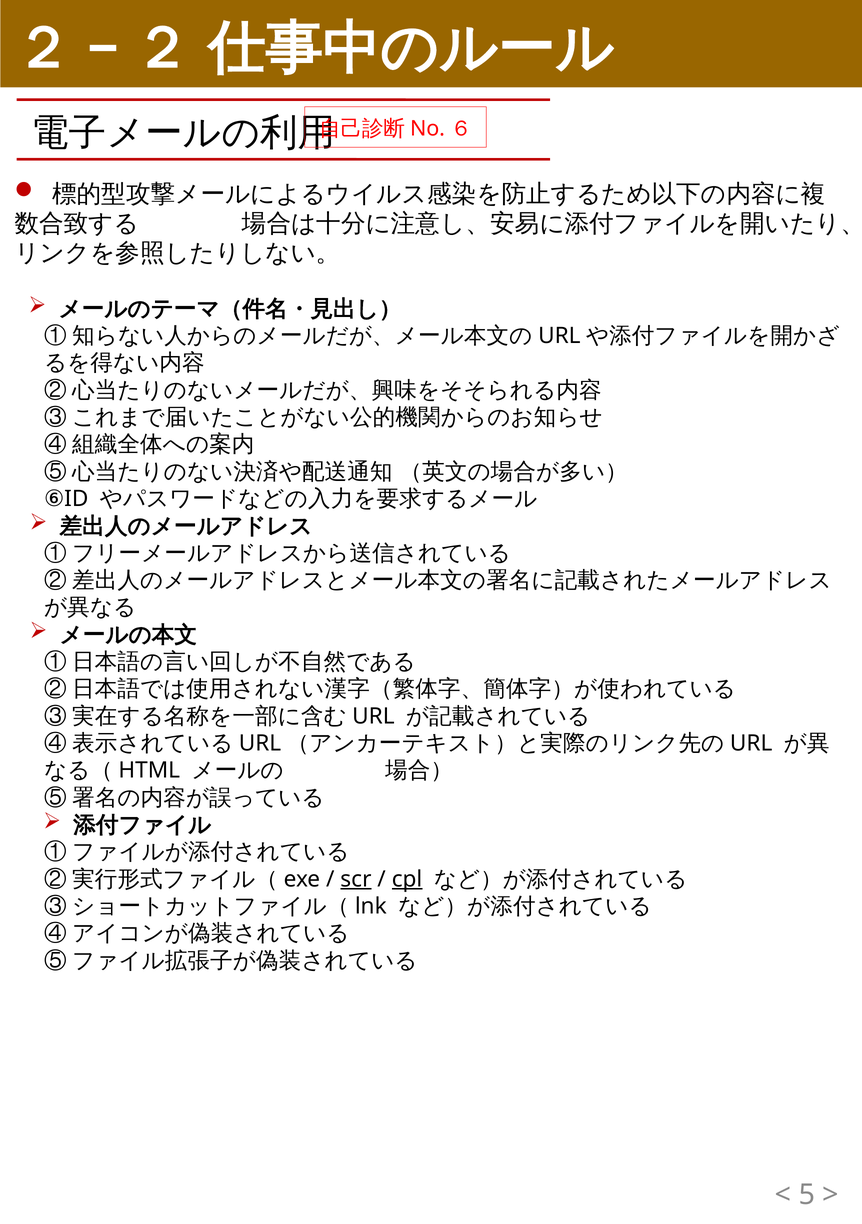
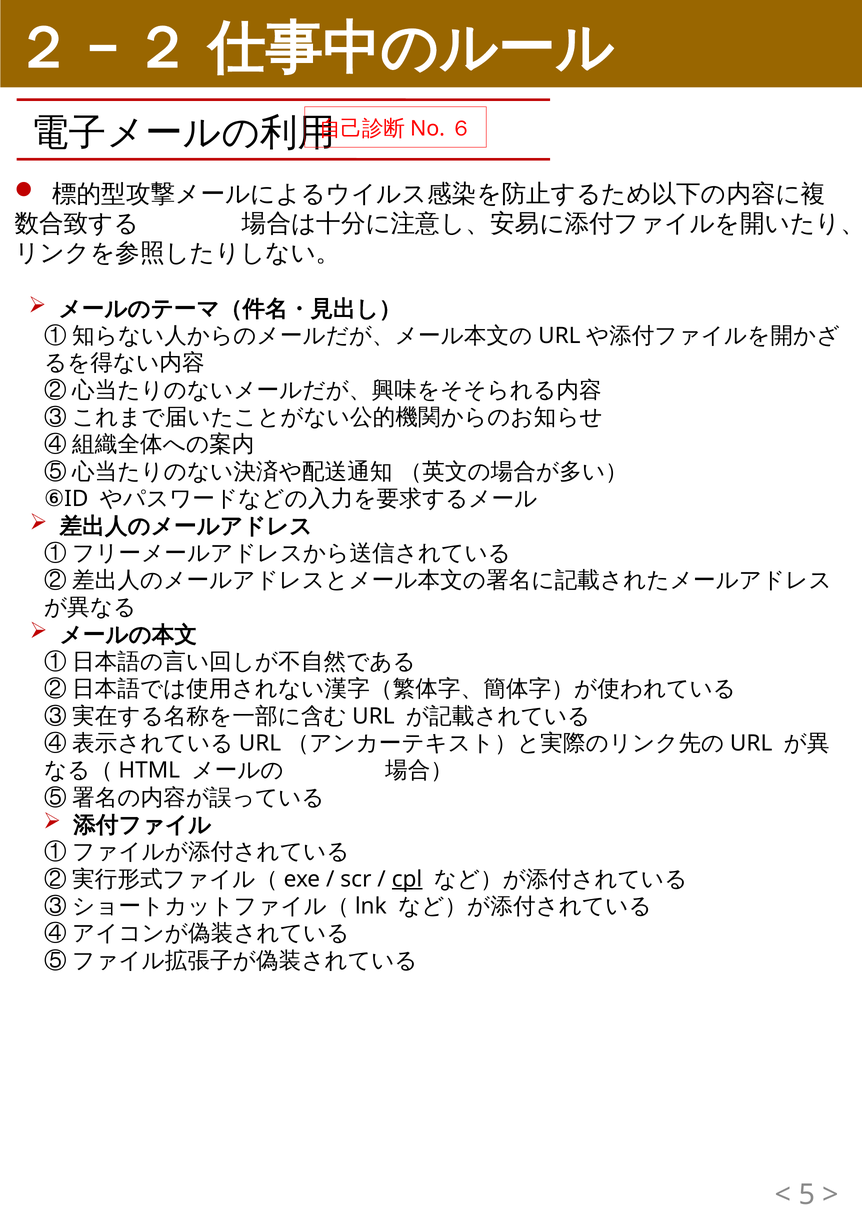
scr underline: present -> none (356, 878)
